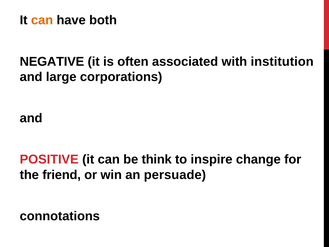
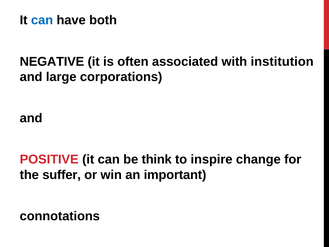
can colour: orange -> blue (42, 20)
friend: friend -> suffer (62, 175)
persuade: persuade -> important (175, 175)
